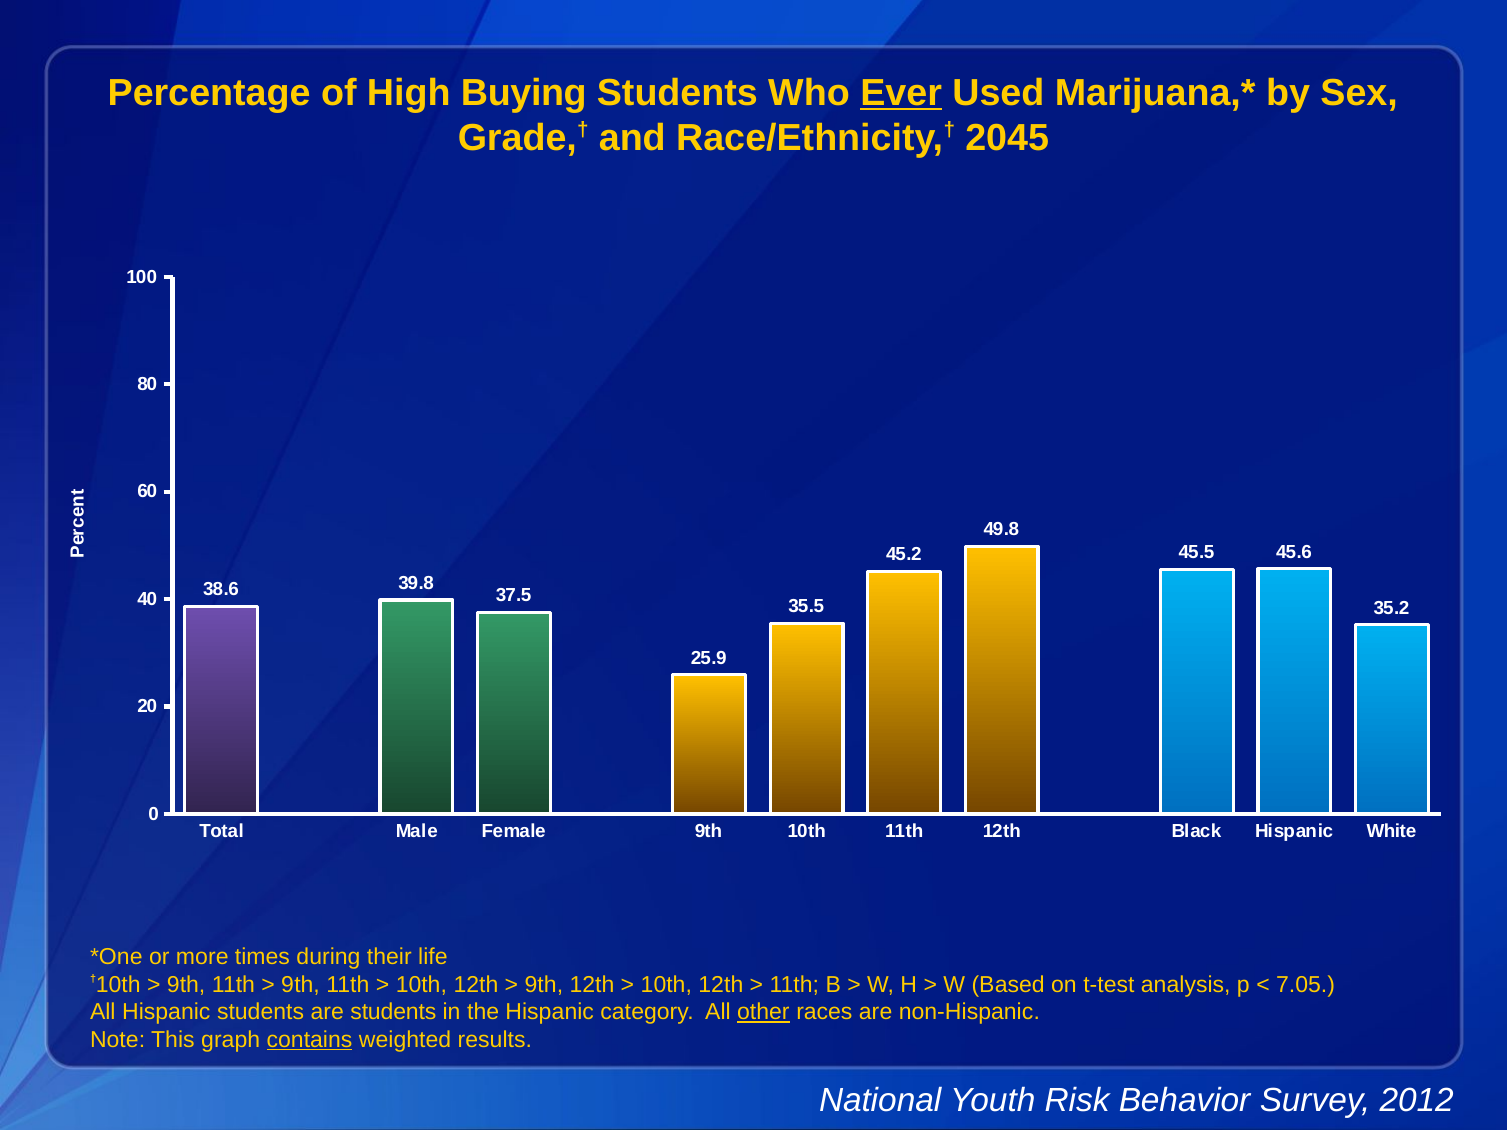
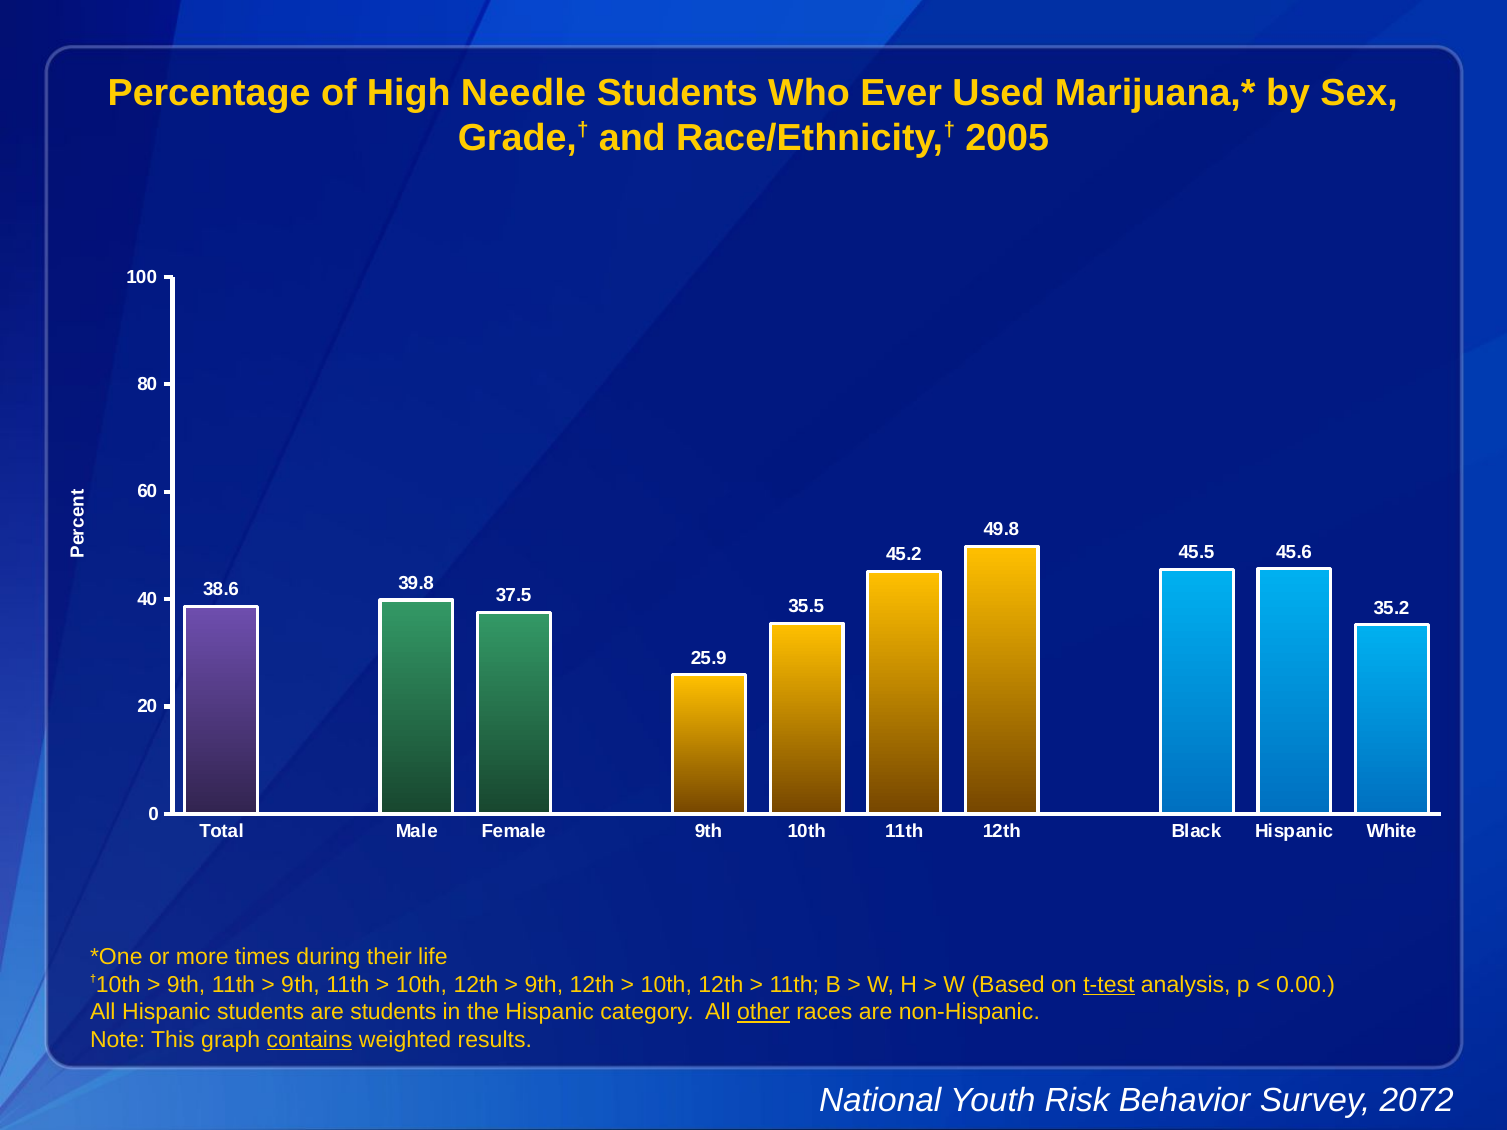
Buying: Buying -> Needle (523, 93)
Ever underline: present -> none (901, 93)
2045: 2045 -> 2005 (1007, 138)
t-test underline: none -> present (1109, 985)
7.05: 7.05 -> 0.00 (1306, 985)
2012: 2012 -> 2072 (1417, 1100)
